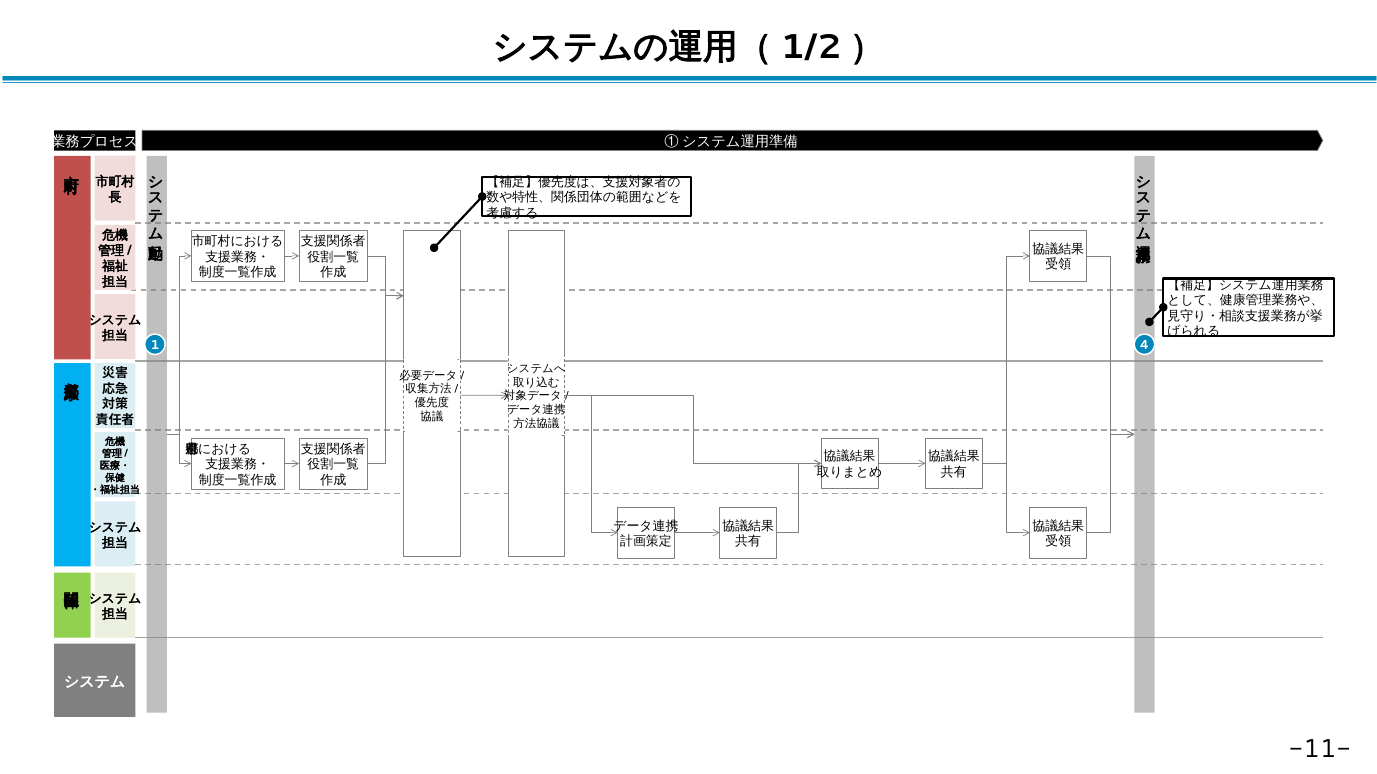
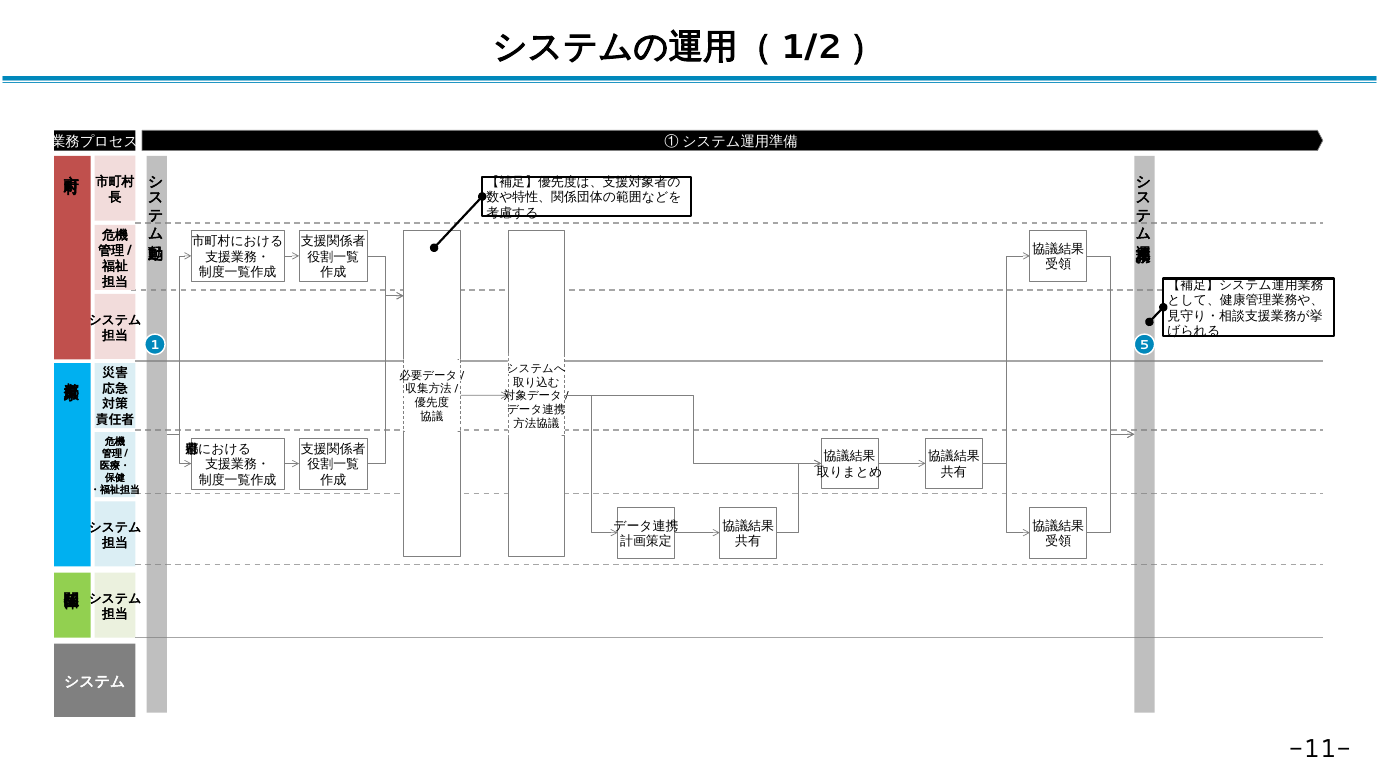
4: 4 -> 5 (1144, 345)
